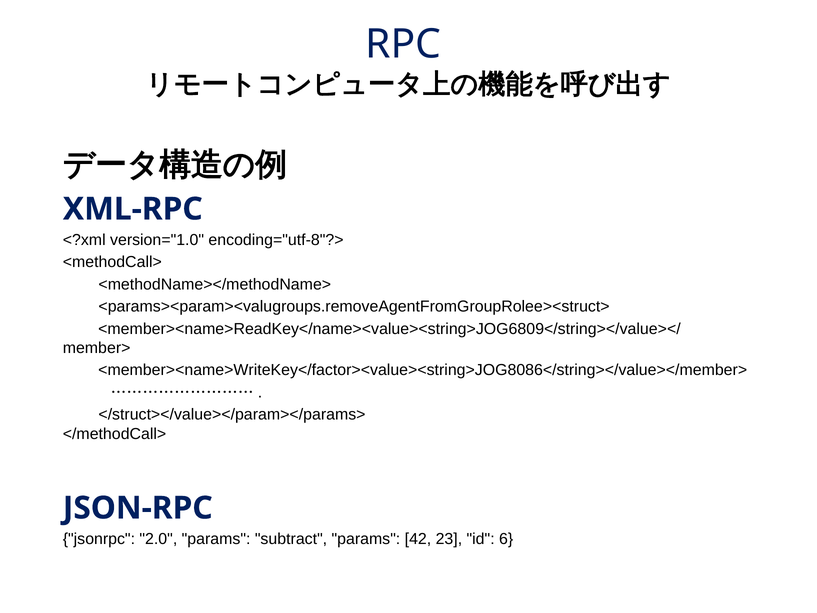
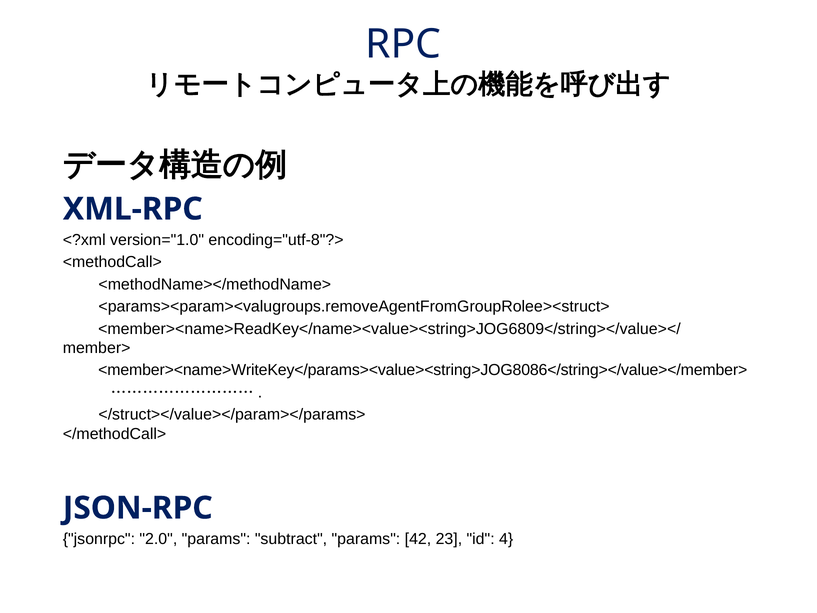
<member><name>WriteKey</factor><value><string>JOG8086</string></value></member>: <member><name>WriteKey</factor><value><string>JOG8086</string></value></member> -> <member><name>WriteKey</params><value><string>JOG8086</string></value></member> (423, 370)
6: 6 -> 4 (506, 539)
